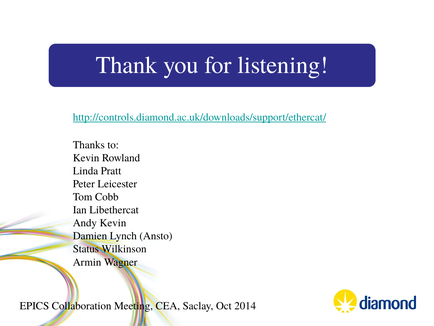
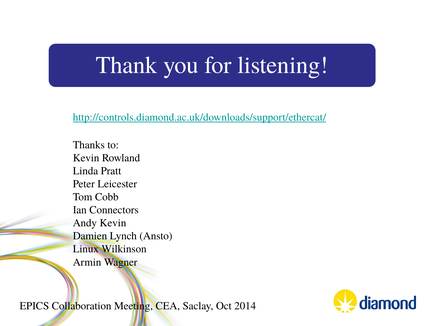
Libethercat: Libethercat -> Connectors (114, 210)
Status: Status -> Linux (86, 249)
